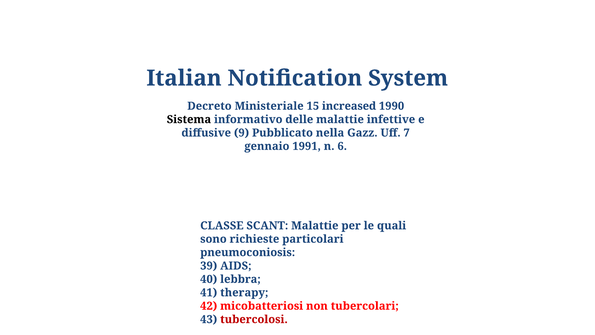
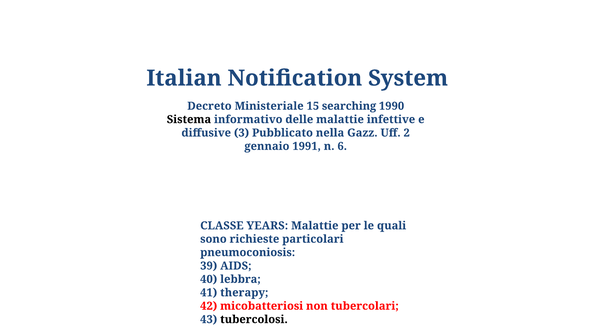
increased: increased -> searching (349, 106)
9: 9 -> 3 (242, 133)
7: 7 -> 2 (407, 133)
SCANT: SCANT -> YEARS (267, 226)
tubercolosi colour: red -> black (254, 319)
